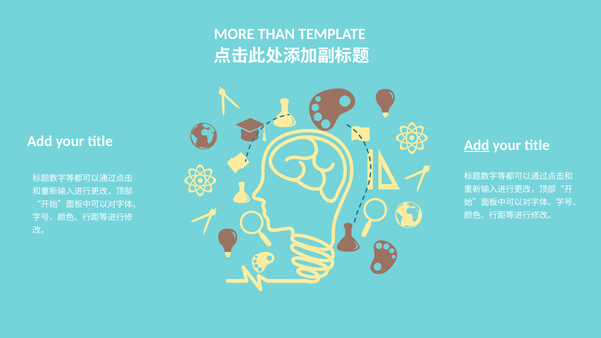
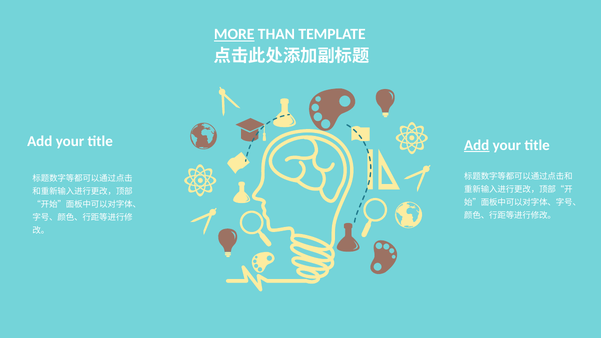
MORE underline: none -> present (234, 34)
